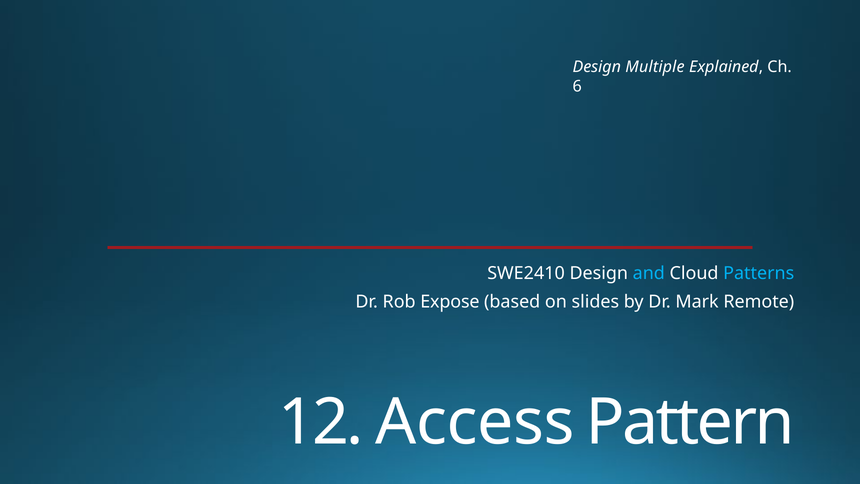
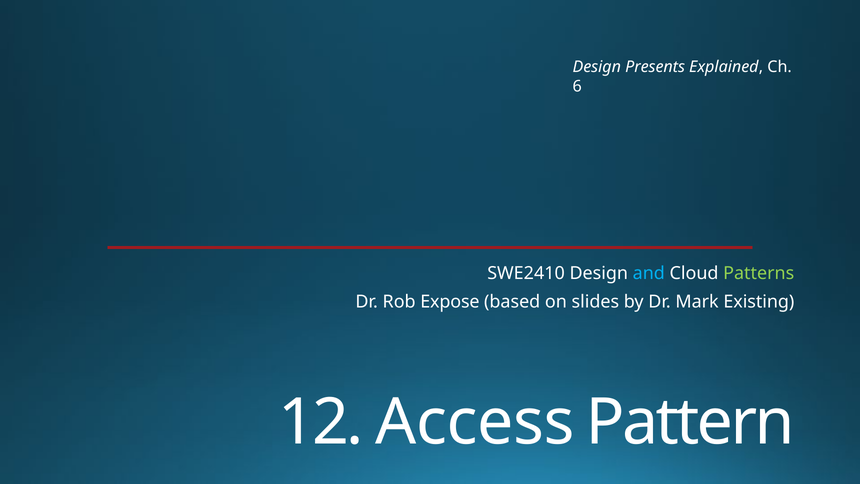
Multiple: Multiple -> Presents (655, 67)
Patterns colour: light blue -> light green (759, 273)
Remote: Remote -> Existing (759, 302)
